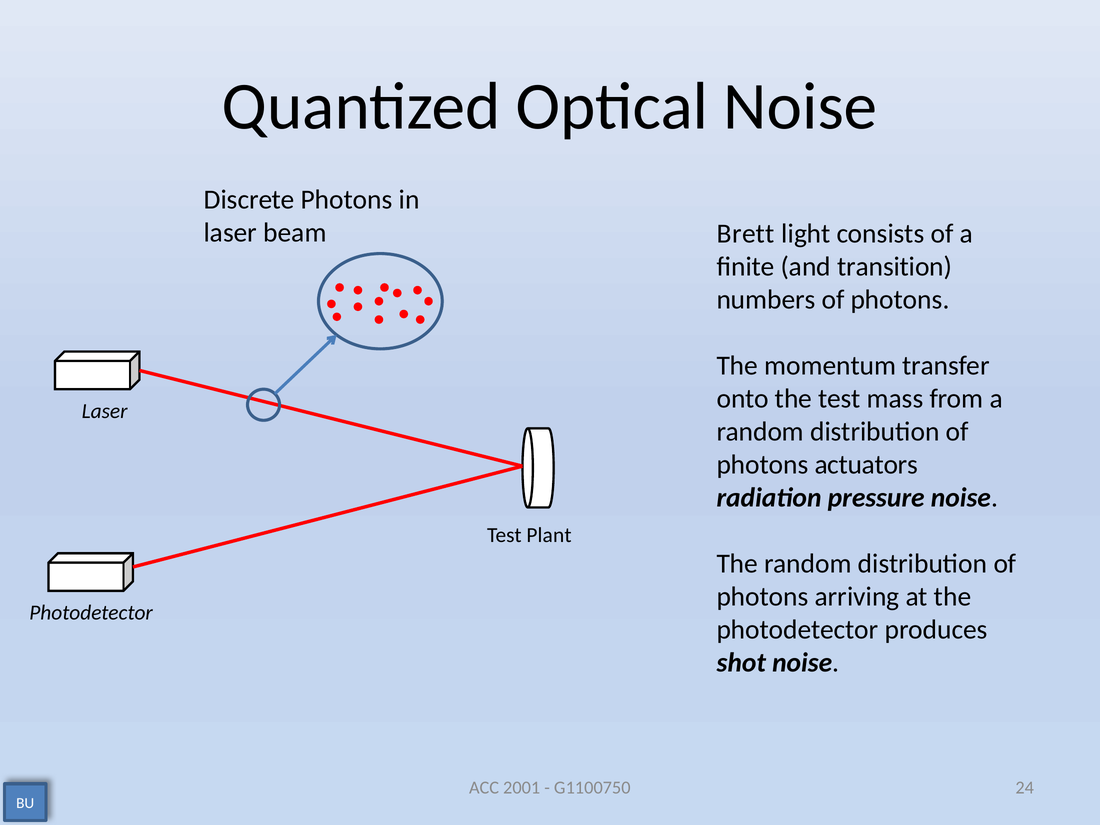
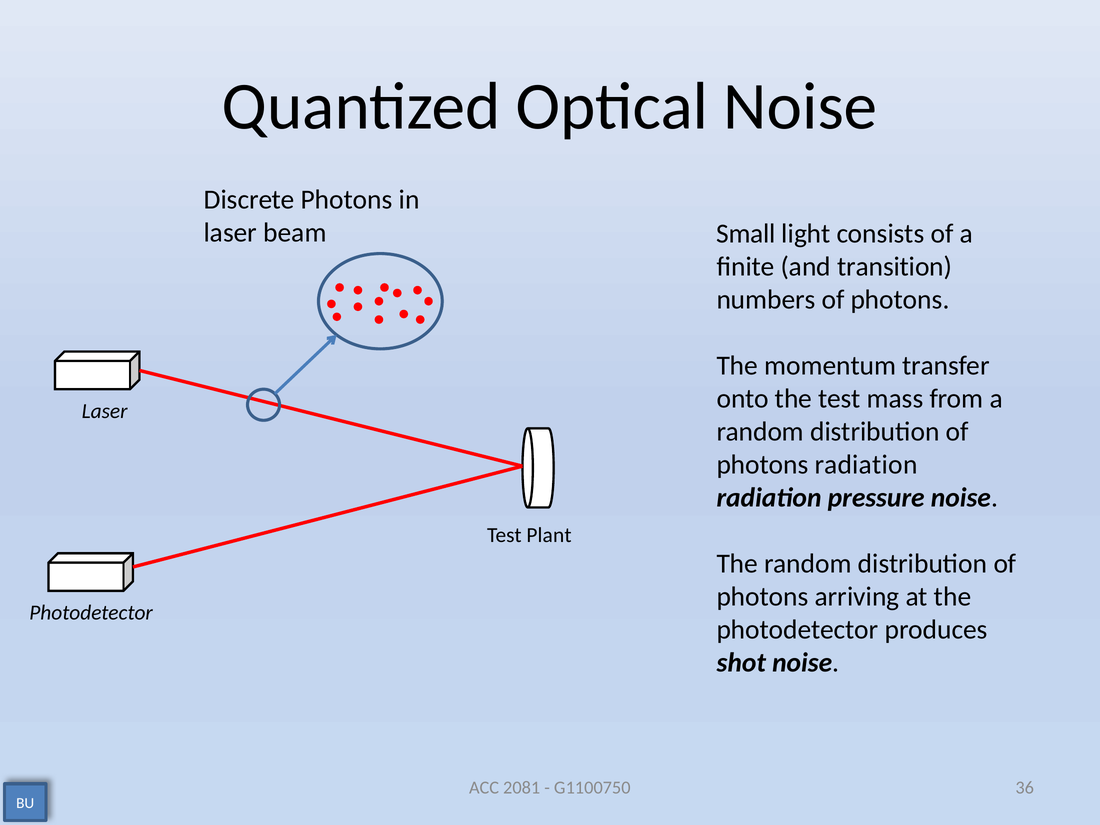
Brett: Brett -> Small (746, 233)
photons actuators: actuators -> radiation (866, 464)
2001: 2001 -> 2081 (522, 788)
24: 24 -> 36 (1025, 788)
